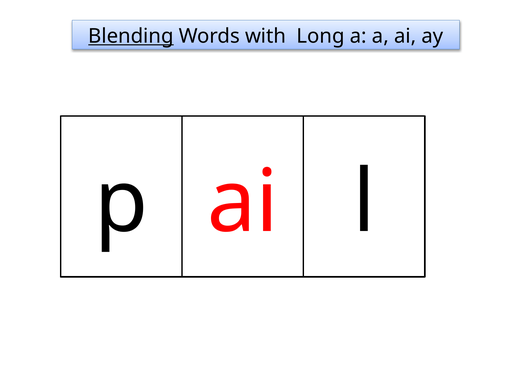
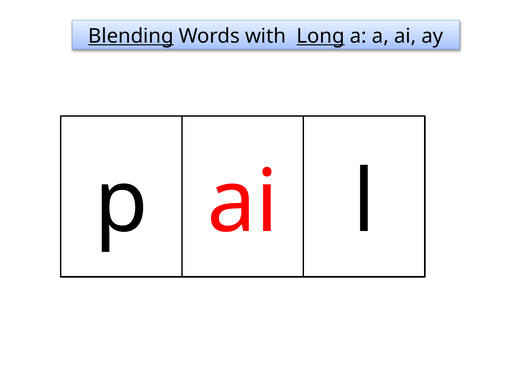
Long underline: none -> present (321, 36)
